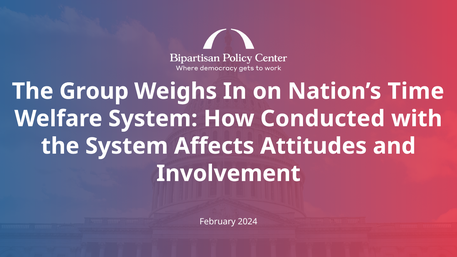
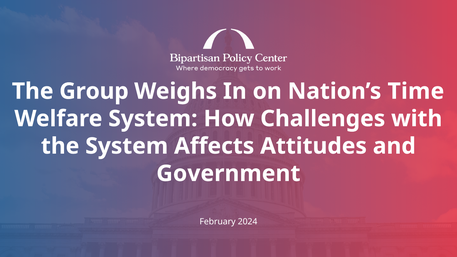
Conducted: Conducted -> Challenges (323, 119)
Involvement: Involvement -> Government (228, 174)
